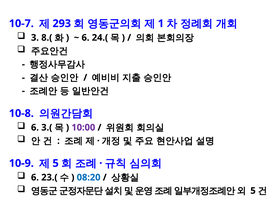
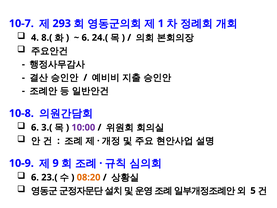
3: 3 -> 4 (35, 38)
5: 5 -> 9 (56, 163)
08:20 colour: blue -> orange (89, 177)
